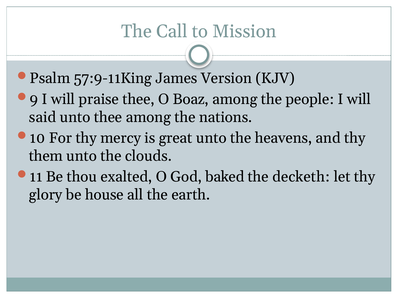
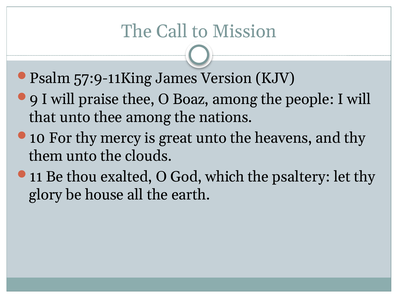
said: said -> that (43, 117)
baked: baked -> which (225, 177)
decketh: decketh -> psaltery (301, 177)
